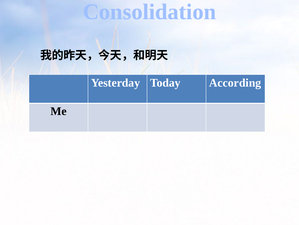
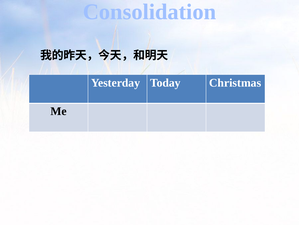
According: According -> Christmas (235, 82)
